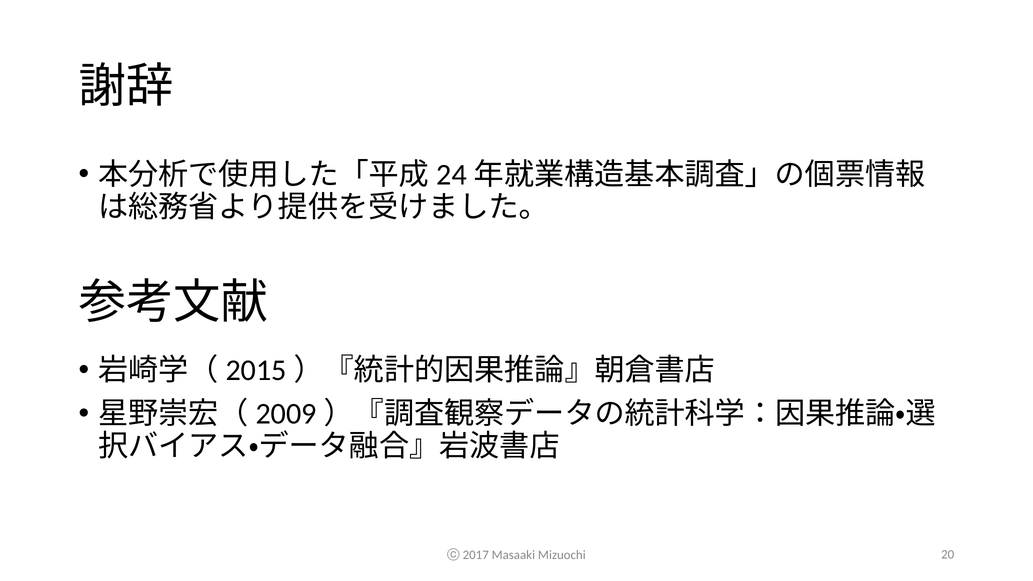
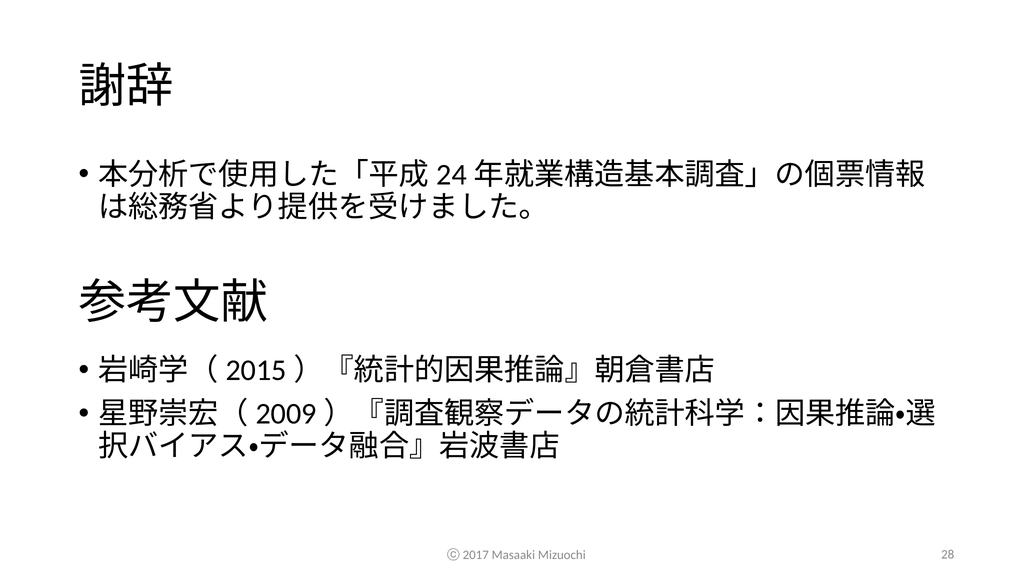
20: 20 -> 28 (948, 555)
